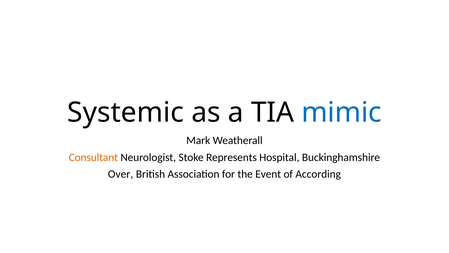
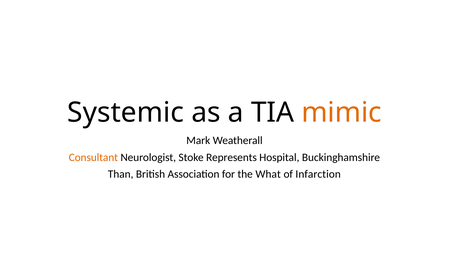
mimic colour: blue -> orange (342, 112)
Over: Over -> Than (121, 174)
Event: Event -> What (268, 174)
According: According -> Infarction (318, 174)
